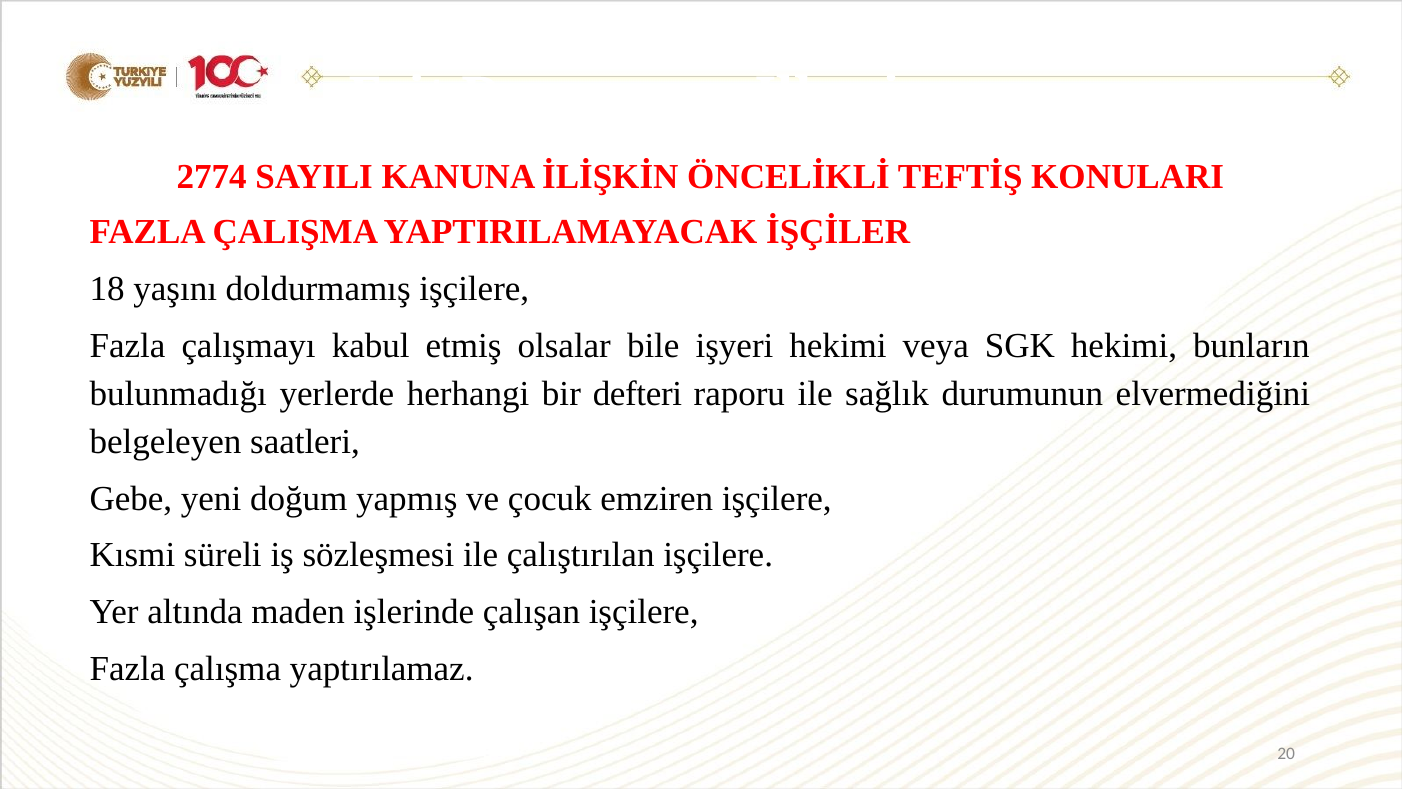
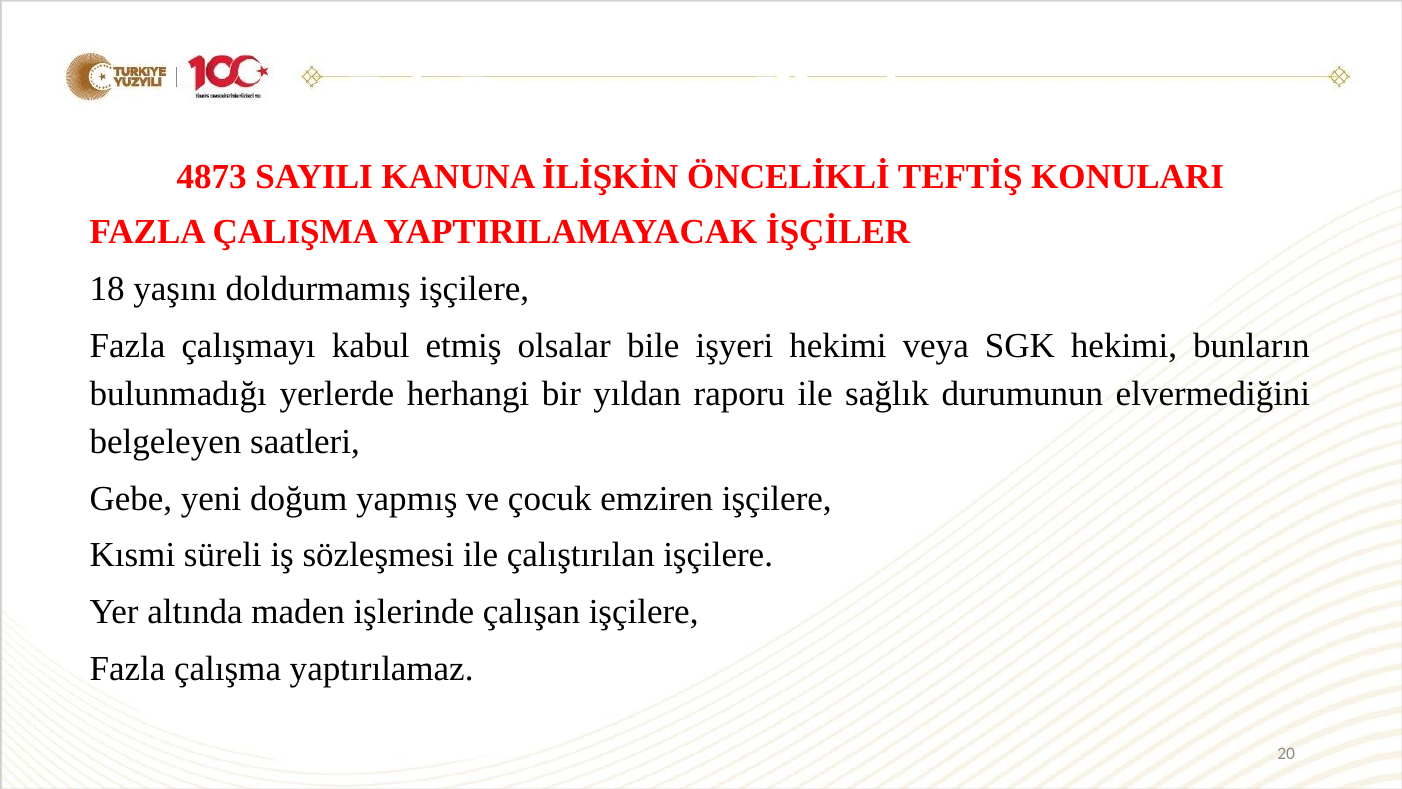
2774: 2774 -> 4873 (212, 177)
defteri: defteri -> yıldan (637, 394)
